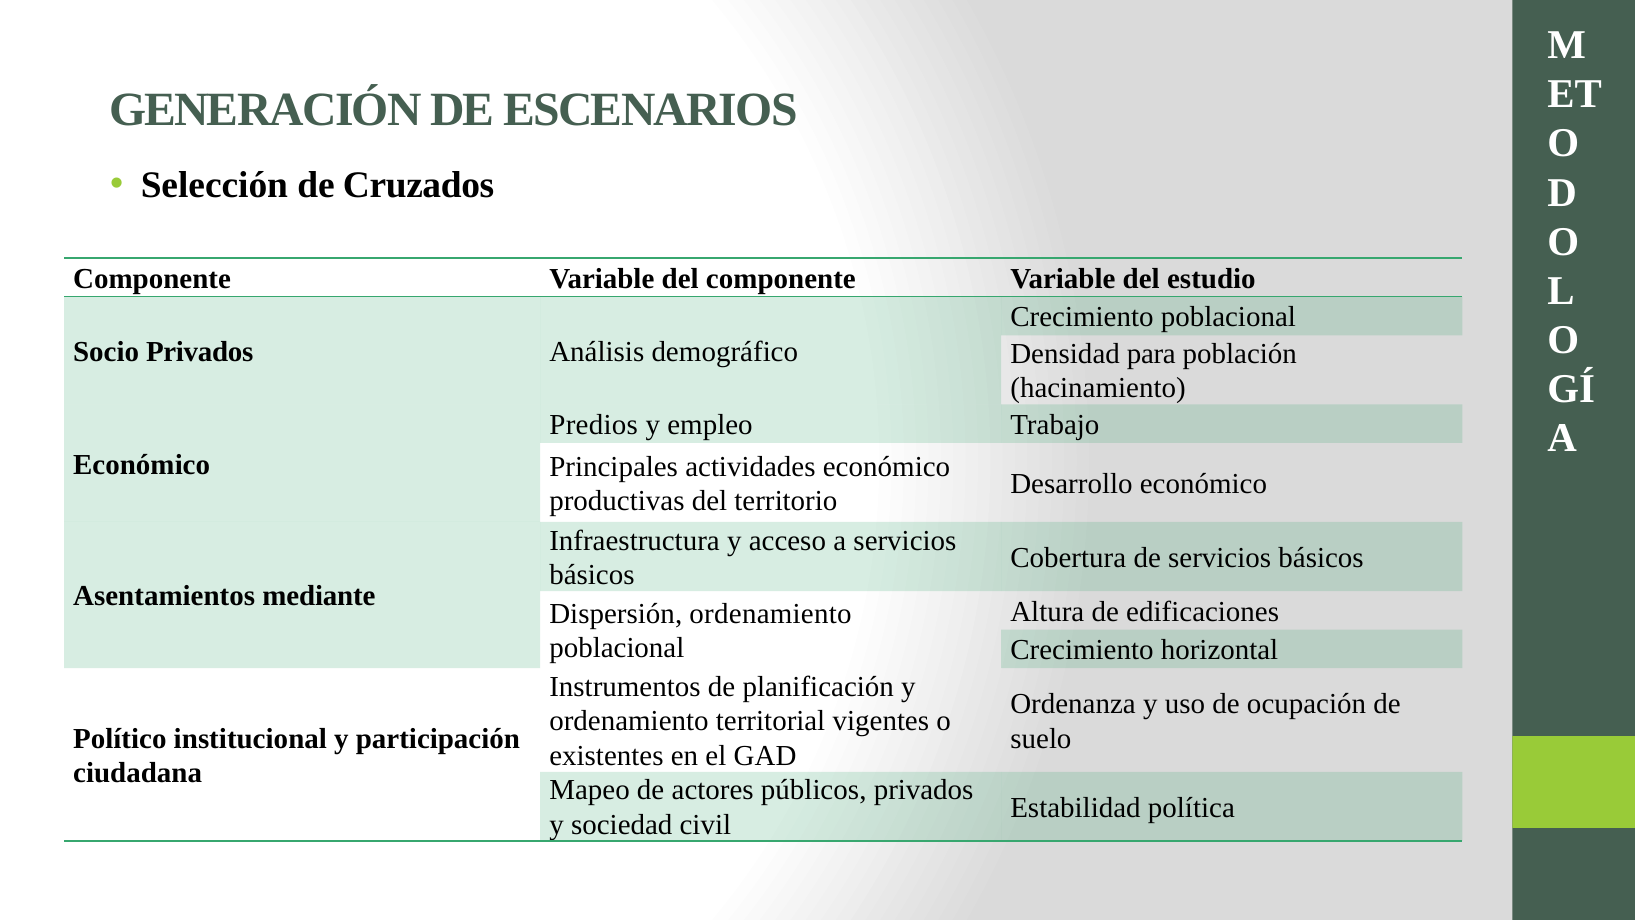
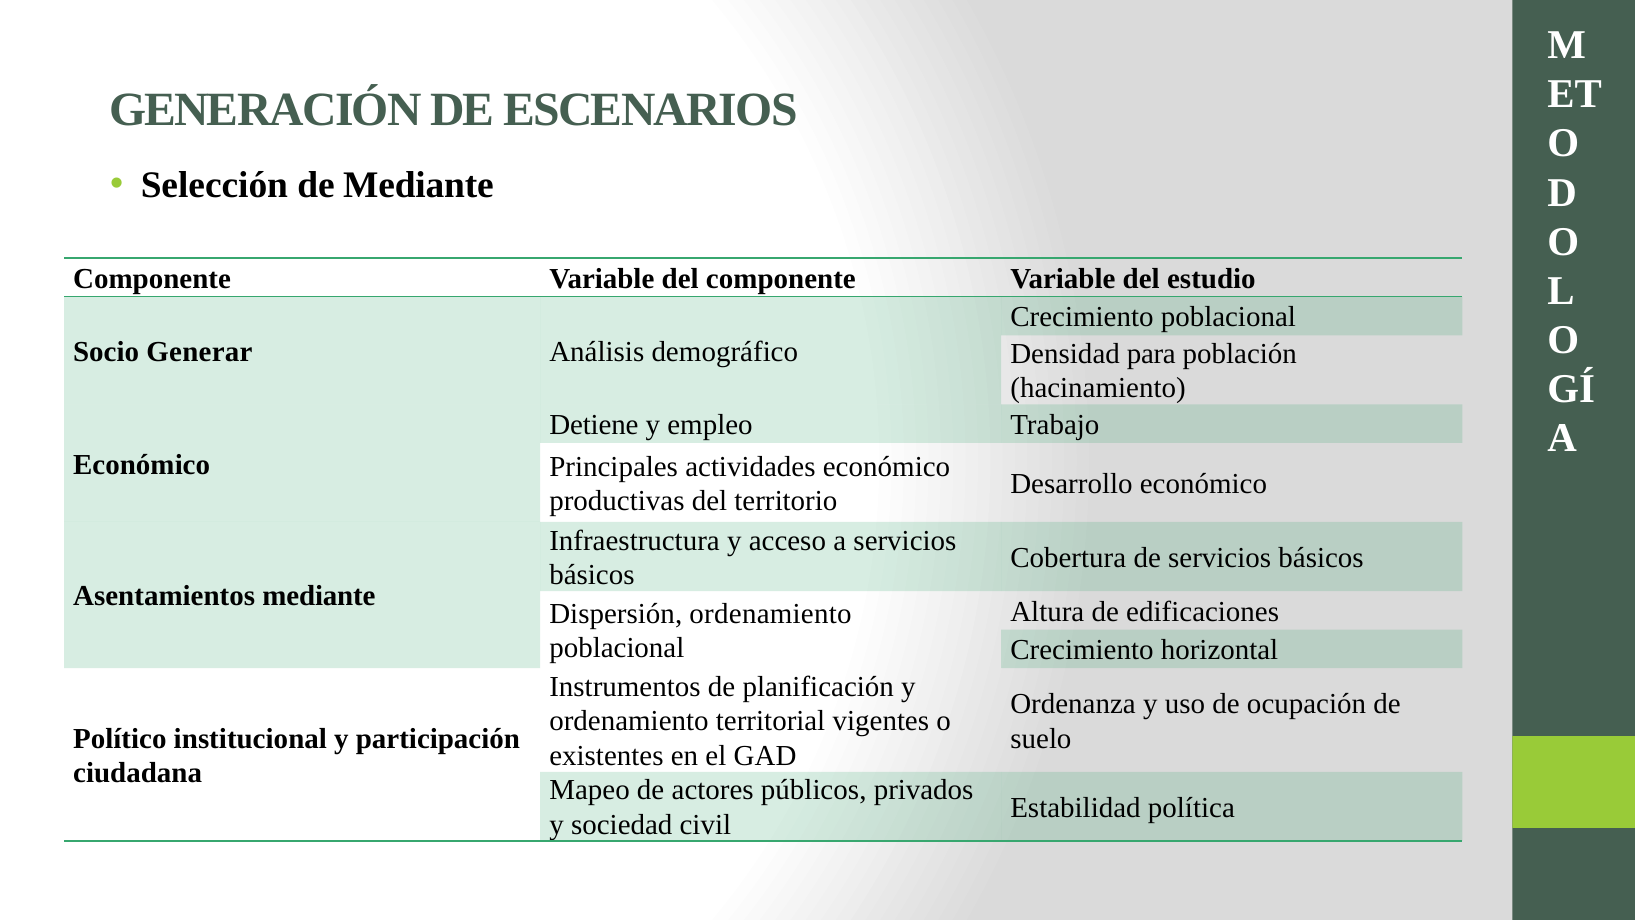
de Cruzados: Cruzados -> Mediante (418, 186)
Socio Privados: Privados -> Generar (199, 352)
Predios: Predios -> Detiene (594, 425)
